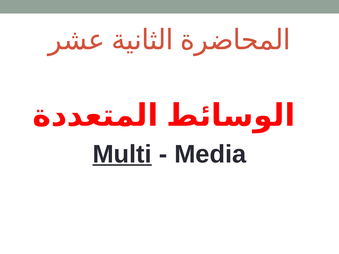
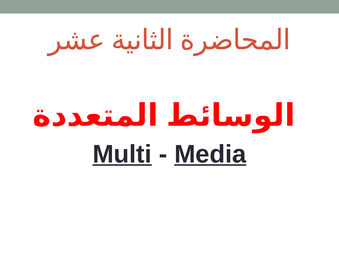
Media underline: none -> present (210, 154)
